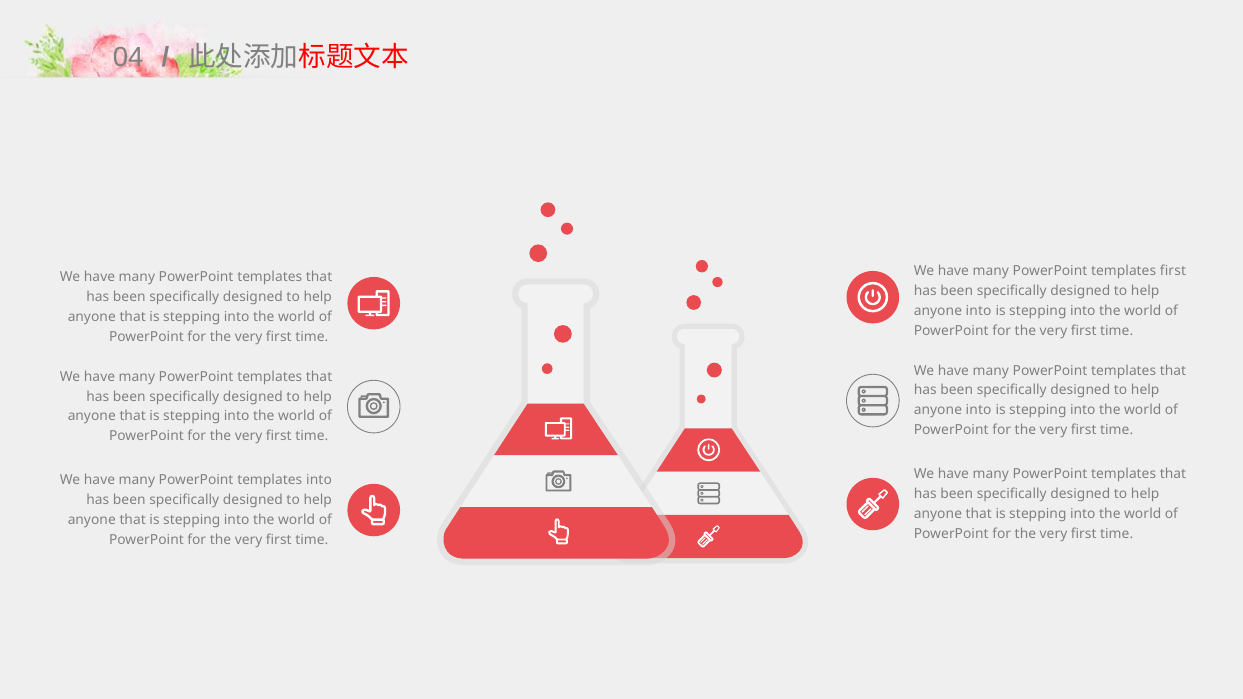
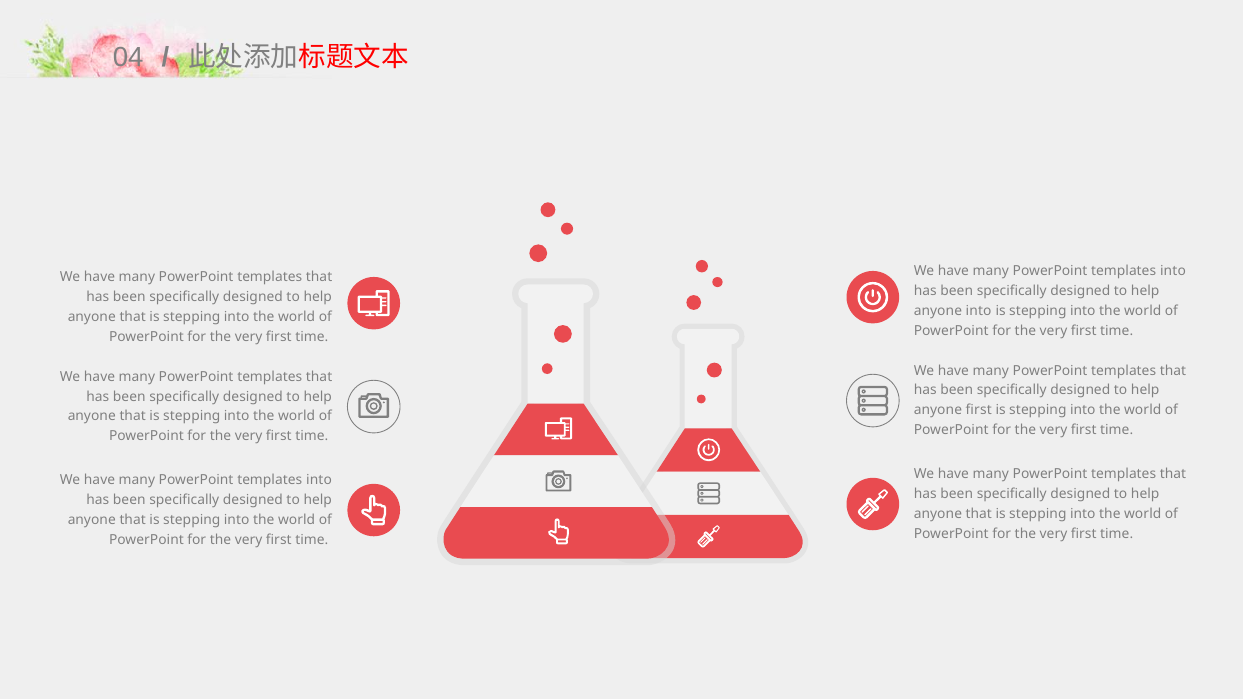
first: first -> into (1173, 271)
into: into -> first (979, 410)
